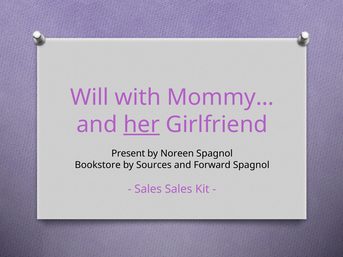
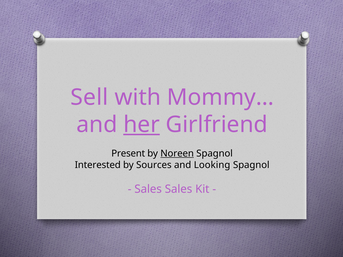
Will: Will -> Sell (89, 97)
Noreen underline: none -> present (177, 154)
Bookstore: Bookstore -> Interested (98, 165)
Forward: Forward -> Looking (212, 165)
